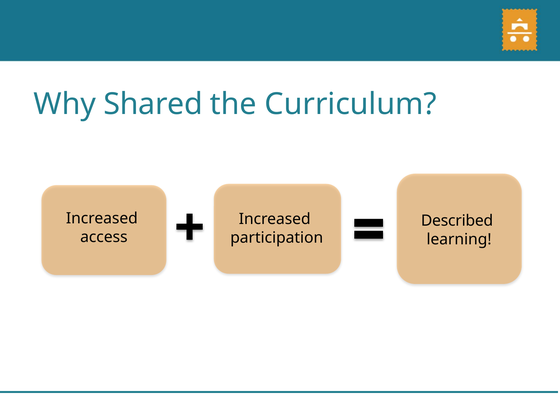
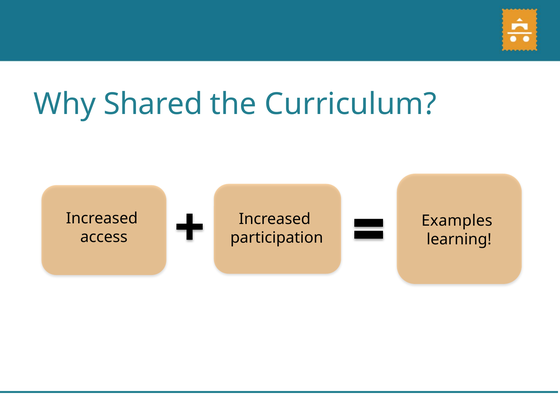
Described: Described -> Examples (457, 221)
